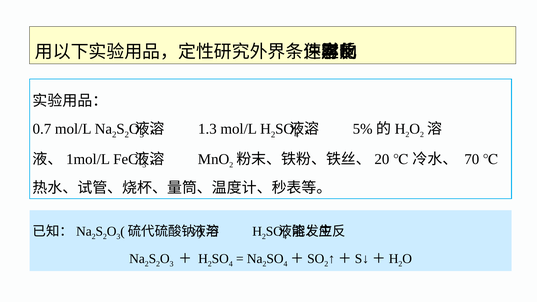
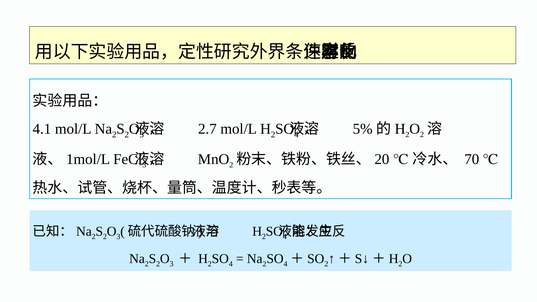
0.7: 0.7 -> 4.1 (42, 129)
1.3: 1.3 -> 2.7 (207, 129)
